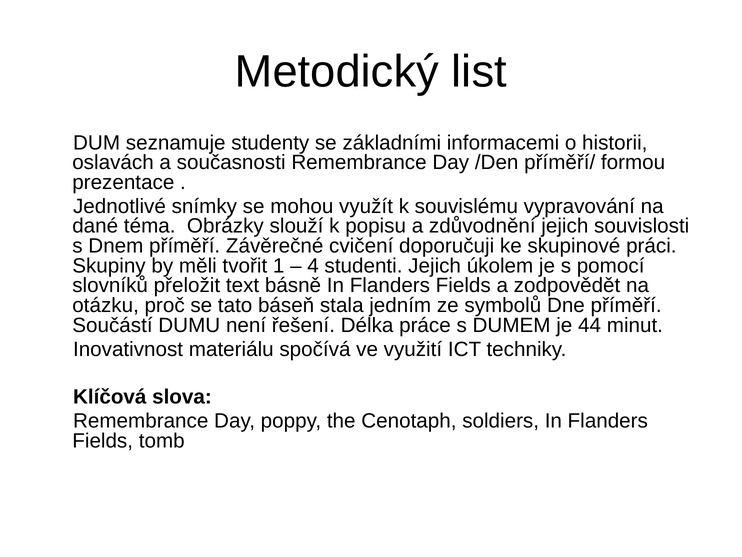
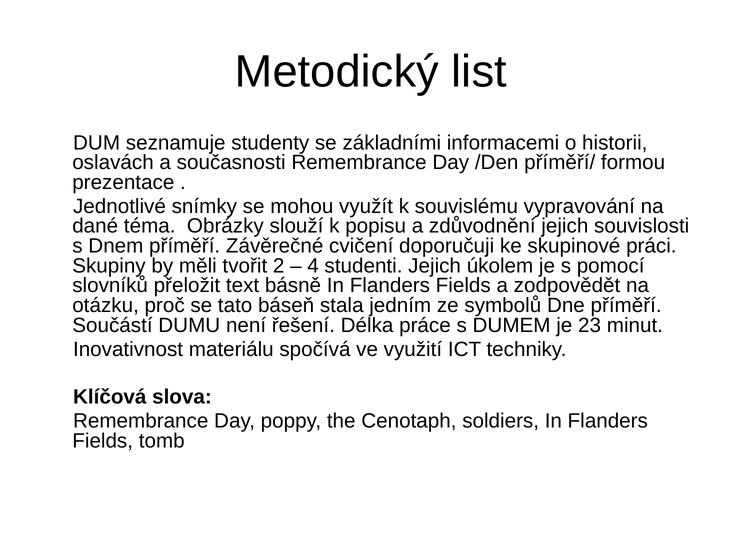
1: 1 -> 2 (279, 266)
44: 44 -> 23 (590, 325)
